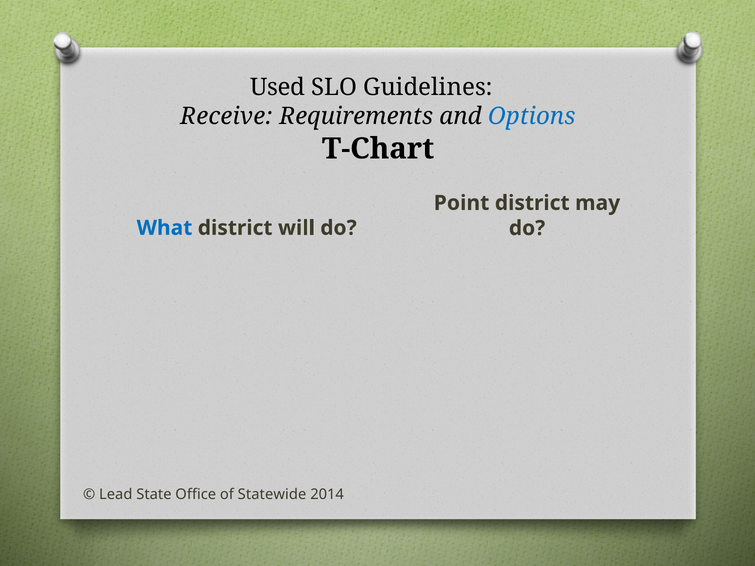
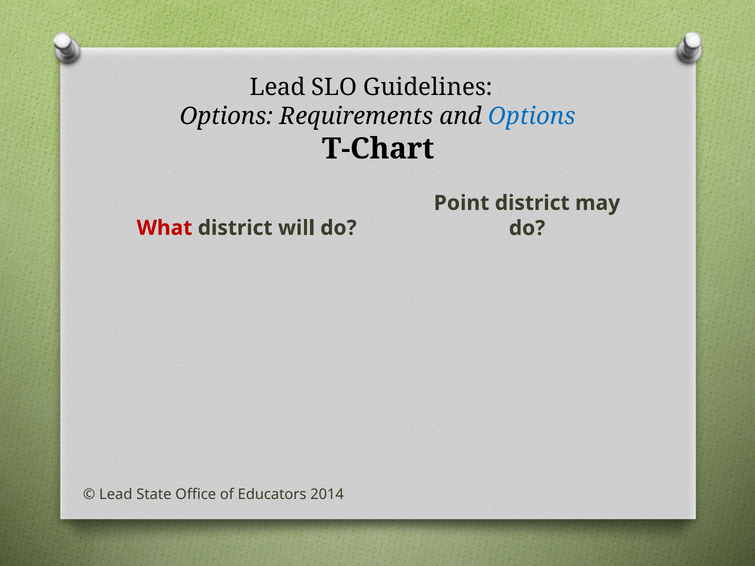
Used: Used -> Lead (278, 87)
Receive: Receive -> Options (226, 116)
What colour: blue -> red (165, 228)
Statewide: Statewide -> Educators (272, 495)
